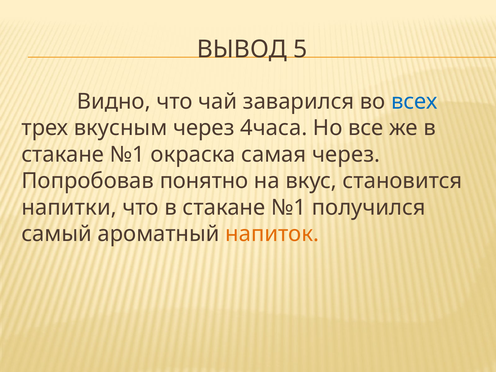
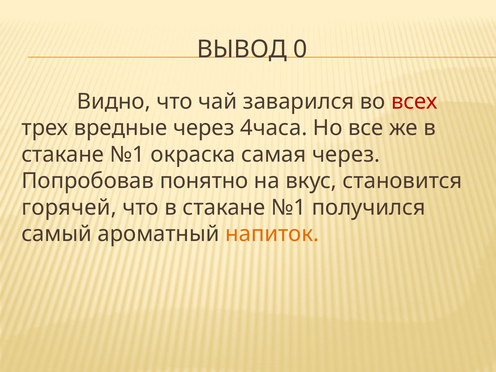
5: 5 -> 0 (300, 49)
всех colour: blue -> red (414, 102)
вкусным: вкусным -> вредные (121, 128)
напитки: напитки -> горячей (69, 207)
